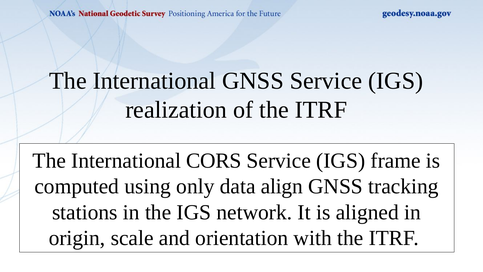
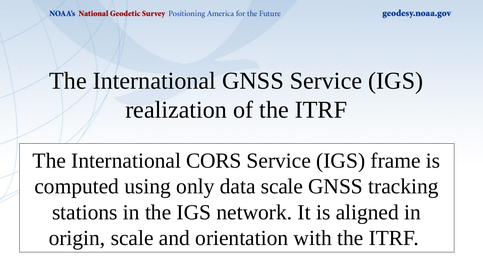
data align: align -> scale (282, 186)
